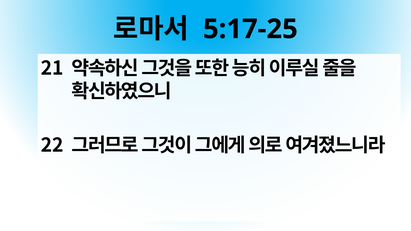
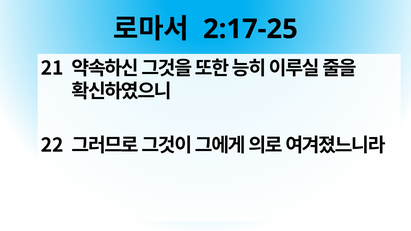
5:17-25: 5:17-25 -> 2:17-25 (250, 29)
